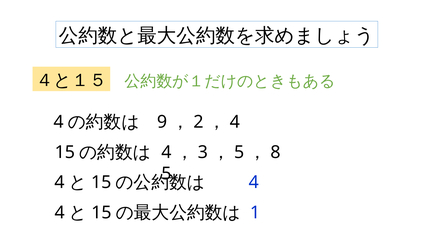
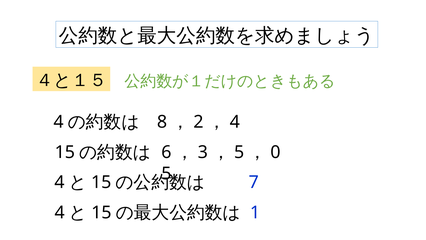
9: 9 -> 8 (162, 122)
4: 4 -> 6 (166, 152)
8: 8 -> 0 (275, 152)
4: 4 -> 7 (254, 182)
